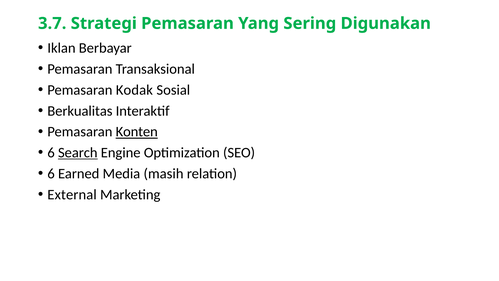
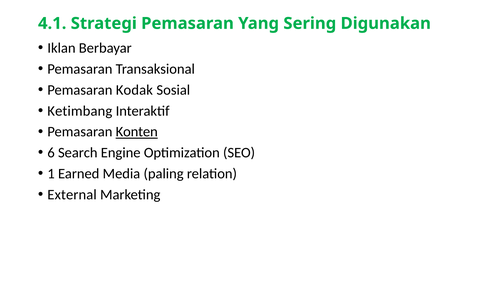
3.7: 3.7 -> 4.1 (52, 23)
Berkualitas: Berkualitas -> Ketimbang (80, 111)
Search underline: present -> none (78, 153)
6: 6 -> 1 (51, 174)
masih: masih -> paling (164, 174)
